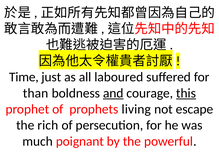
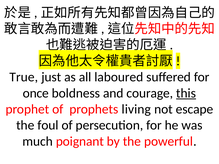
Time: Time -> True (24, 77)
than: than -> once (36, 93)
and underline: present -> none (113, 93)
rich: rich -> foul (48, 125)
